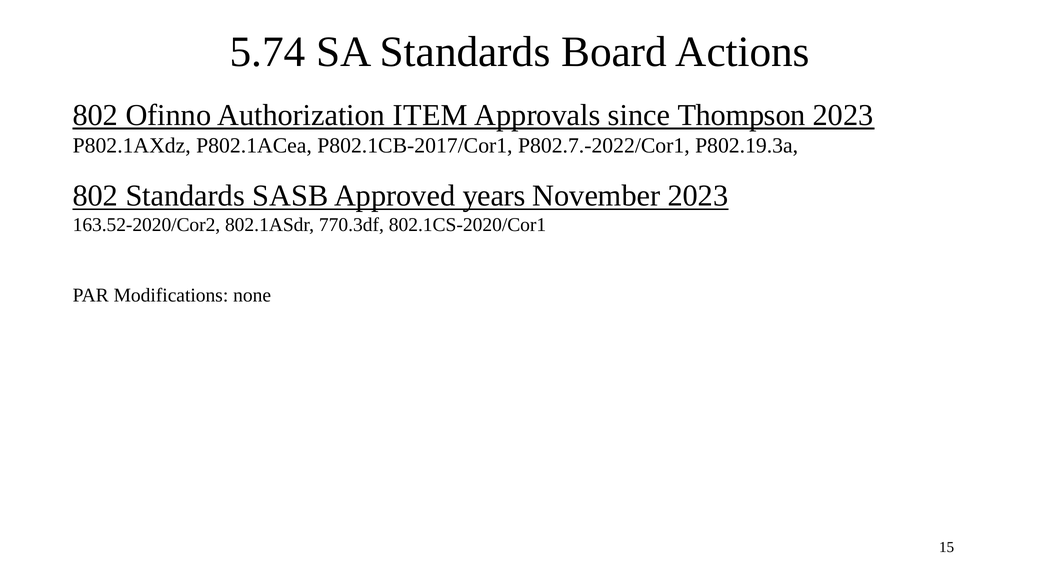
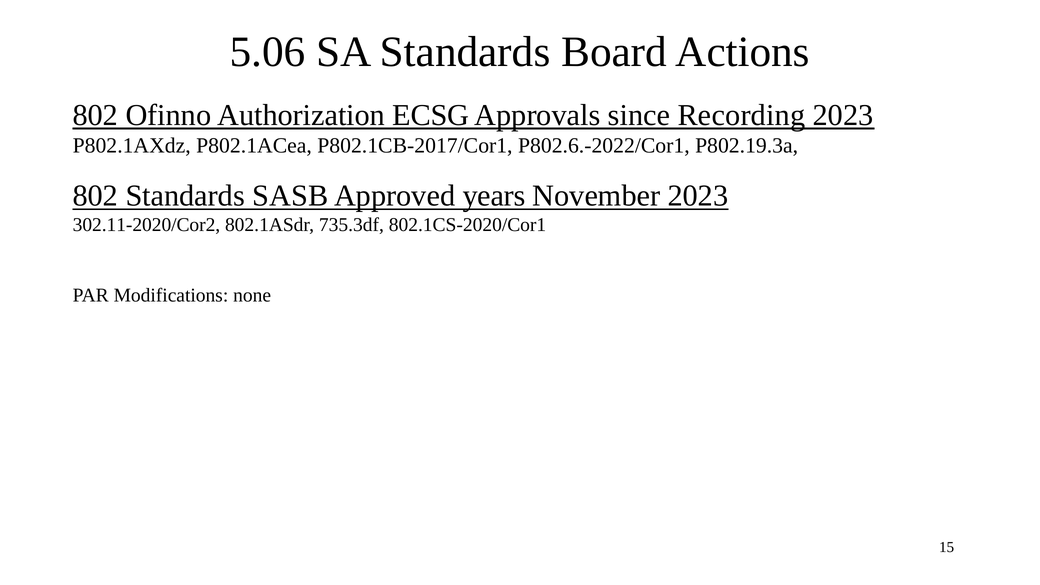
5.74: 5.74 -> 5.06 (268, 52)
ITEM: ITEM -> ECSG (431, 115)
Thompson: Thompson -> Recording (741, 115)
P802.7.-2022/Cor1: P802.7.-2022/Cor1 -> P802.6.-2022/Cor1 (604, 146)
163.52-2020/Cor2: 163.52-2020/Cor2 -> 302.11-2020/Cor2 (146, 225)
770.3df: 770.3df -> 735.3df (351, 225)
